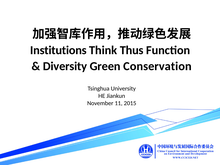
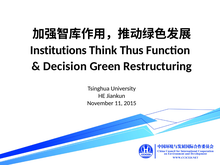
Diversity: Diversity -> Decision (65, 66)
Conservation: Conservation -> Restructuring (157, 66)
